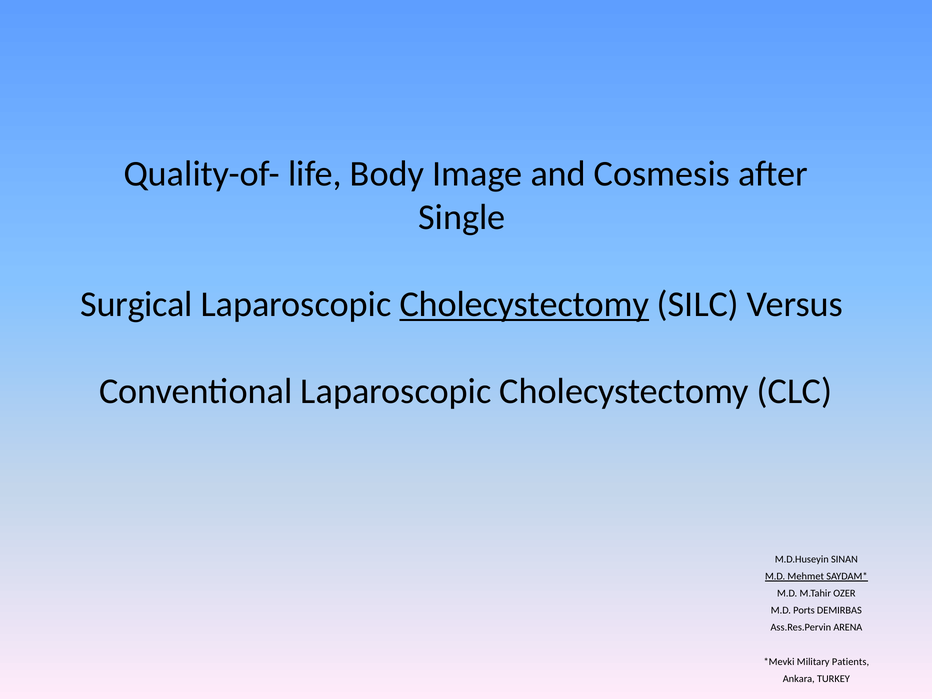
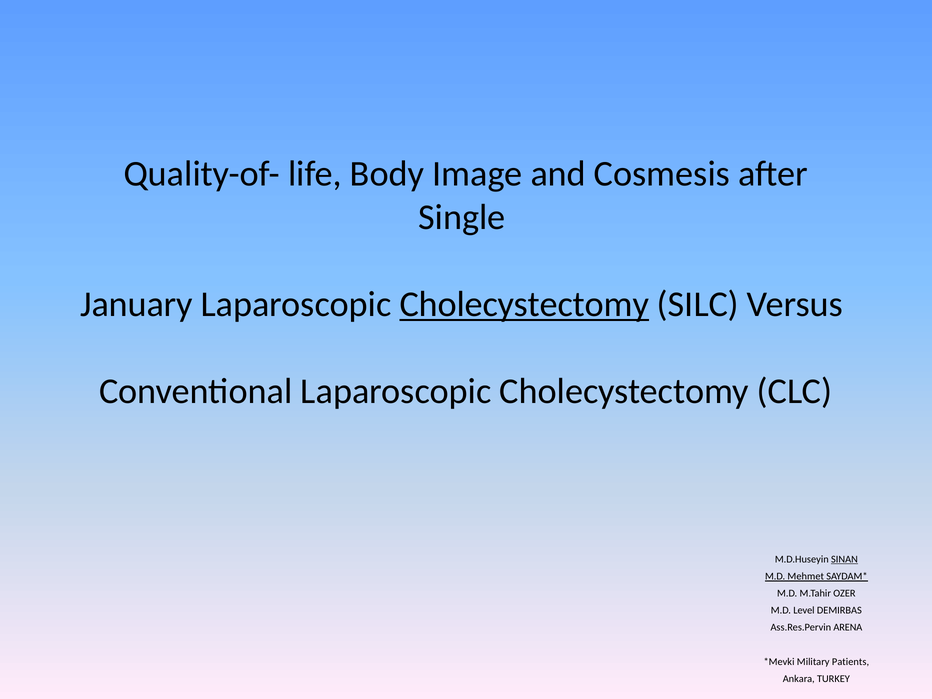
Surgical: Surgical -> January (136, 304)
SINAN underline: none -> present (844, 559)
Ports: Ports -> Level (804, 610)
